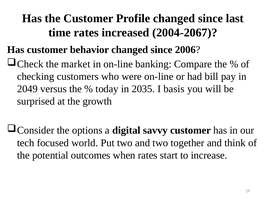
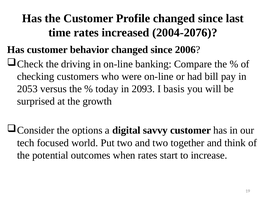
2004-2067: 2004-2067 -> 2004-2076 (185, 33)
market: market -> driving (76, 64)
2049: 2049 -> 2053 (27, 89)
2035: 2035 -> 2093 (143, 89)
